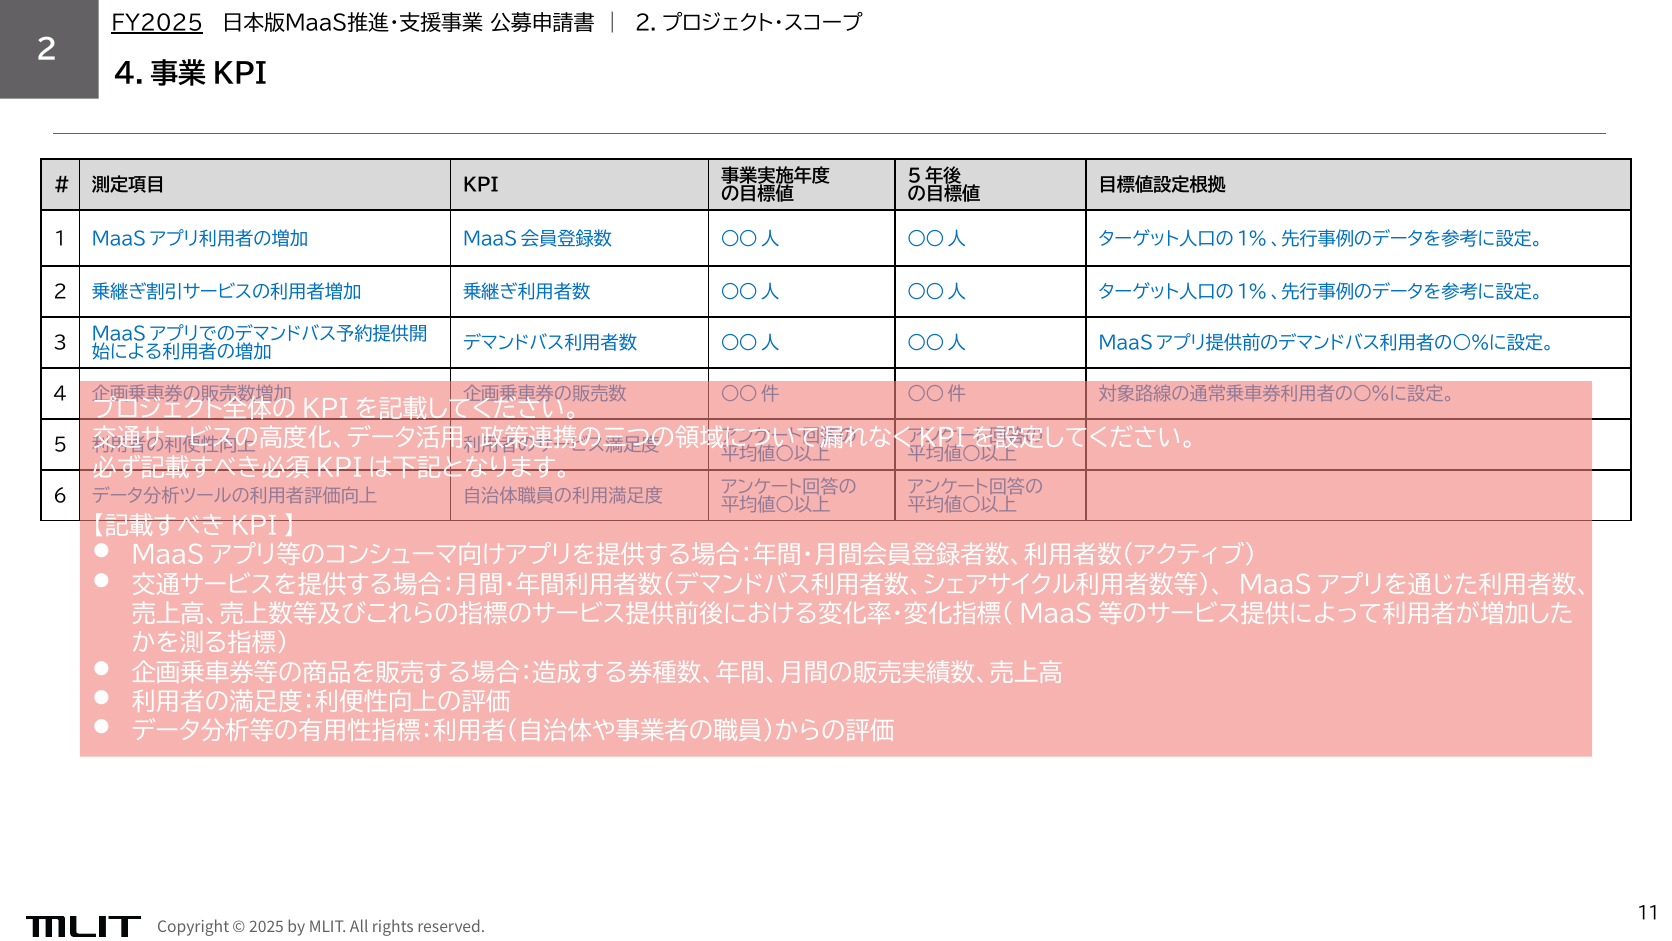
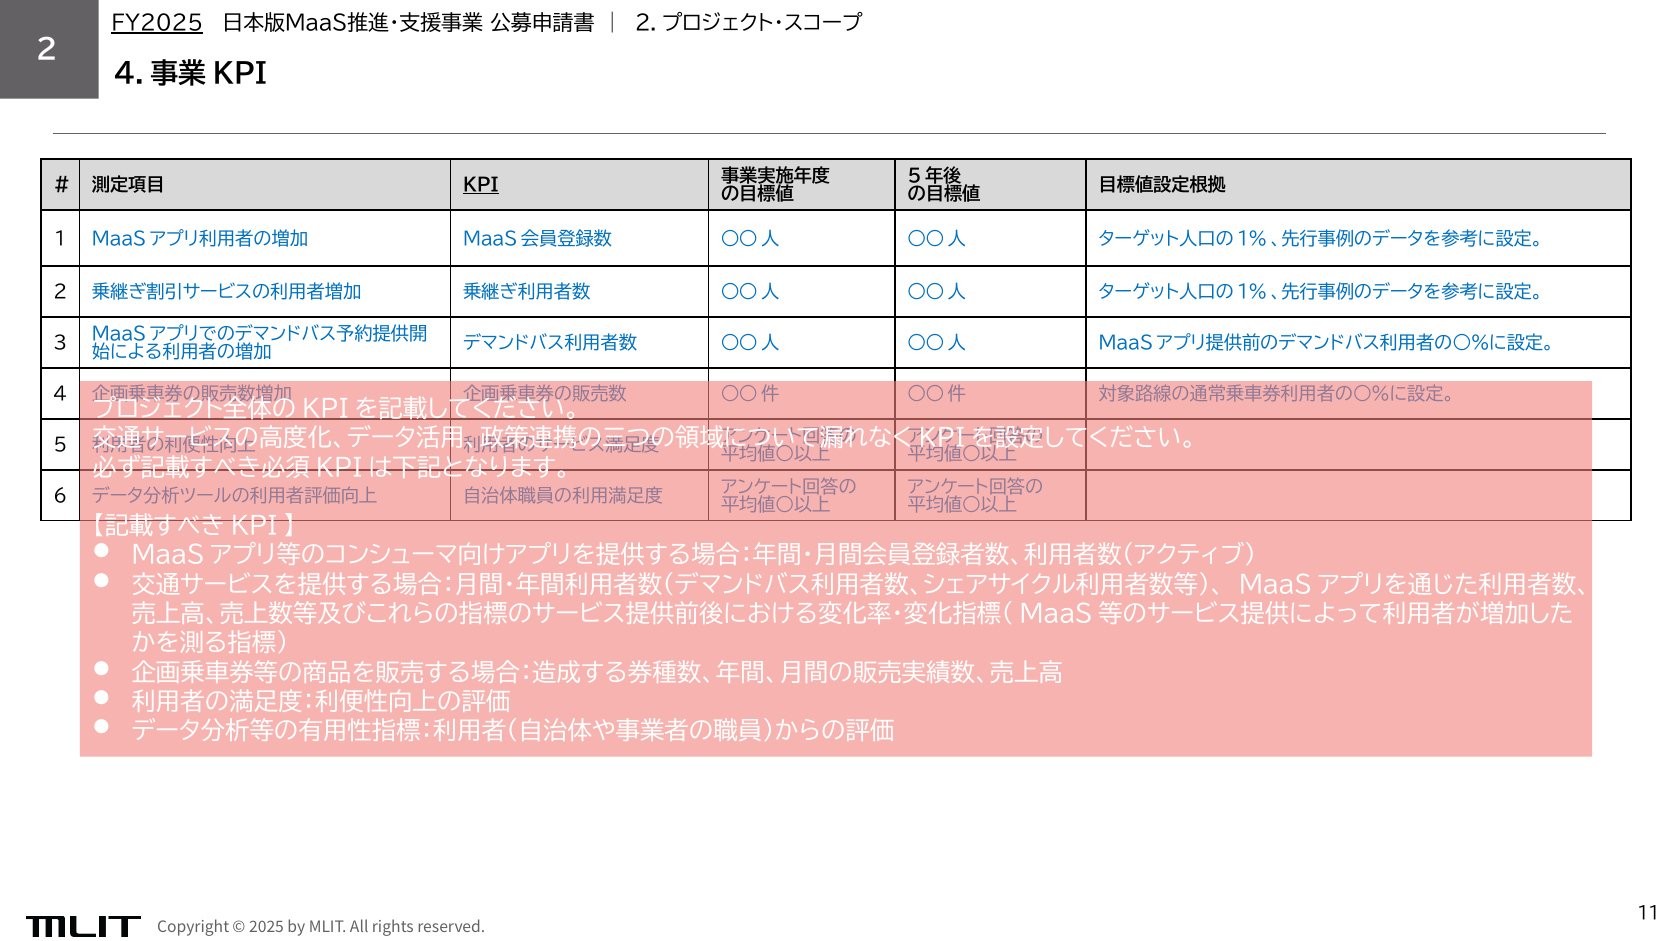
KPI underline: none -> present (481, 186)
